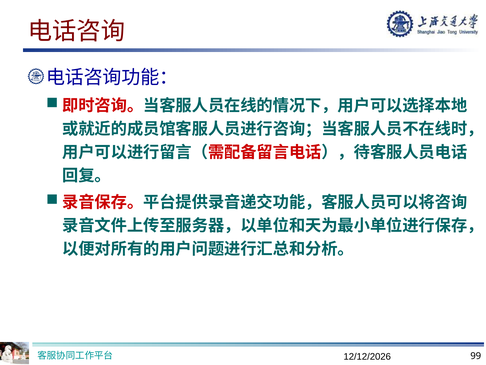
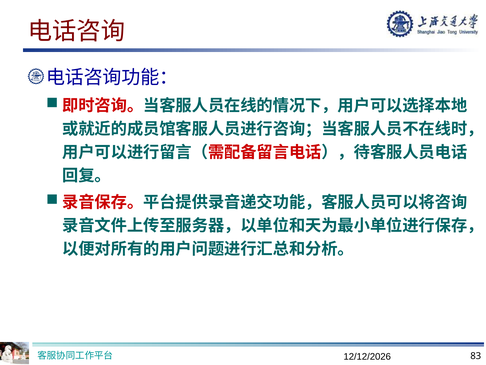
99: 99 -> 83 (476, 356)
